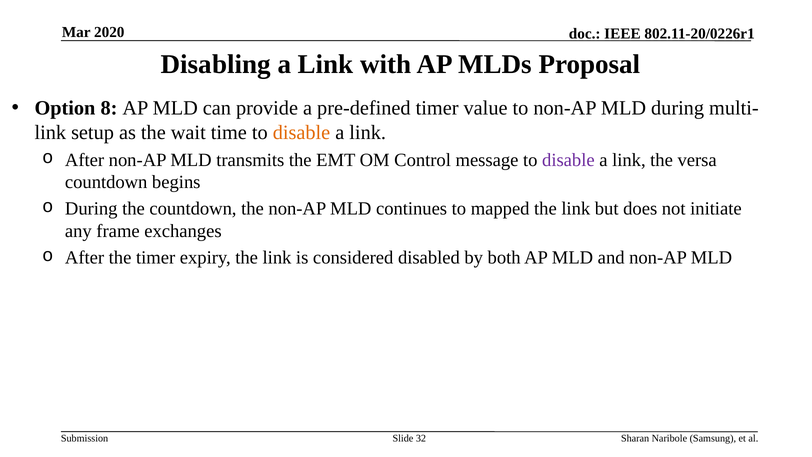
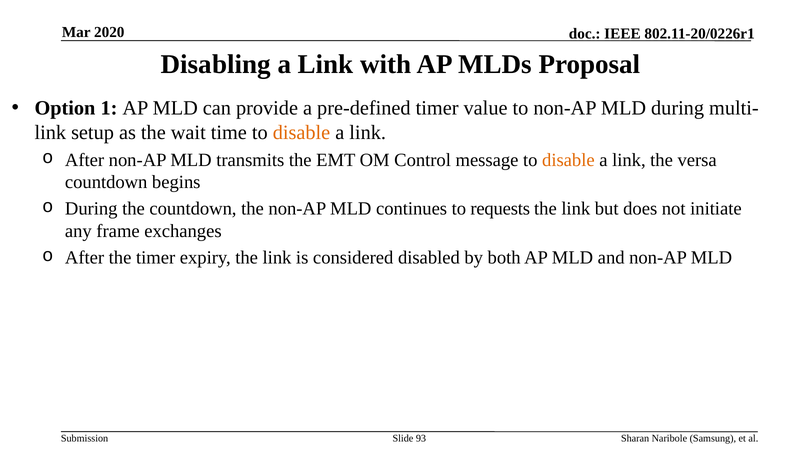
8: 8 -> 1 (109, 108)
disable colour: purple -> orange (568, 160)
mapped: mapped -> requests (500, 209)
32: 32 -> 93 (421, 438)
